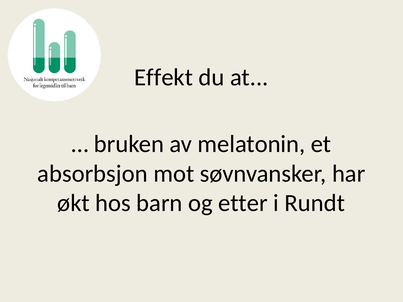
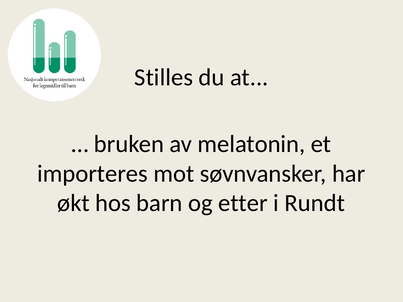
Effekt: Effekt -> Stilles (164, 77)
absorbsjon: absorbsjon -> importeres (93, 174)
